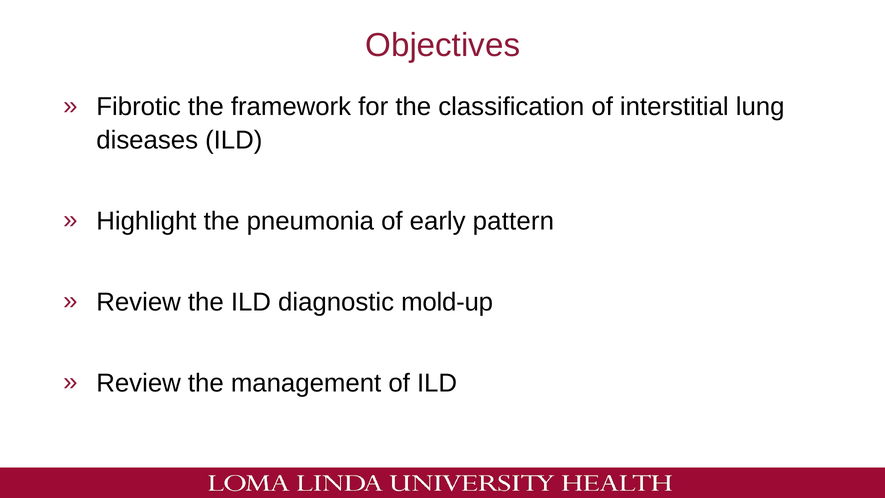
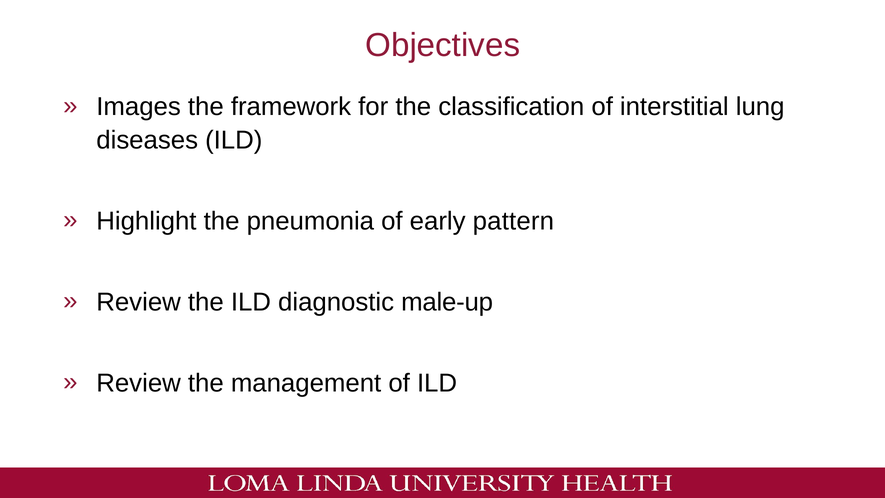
Fibrotic: Fibrotic -> Images (139, 107)
mold-up: mold-up -> male-up (447, 302)
